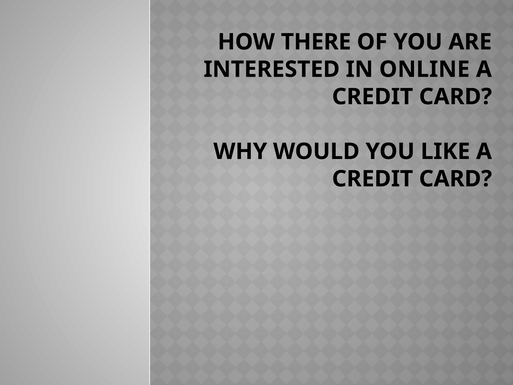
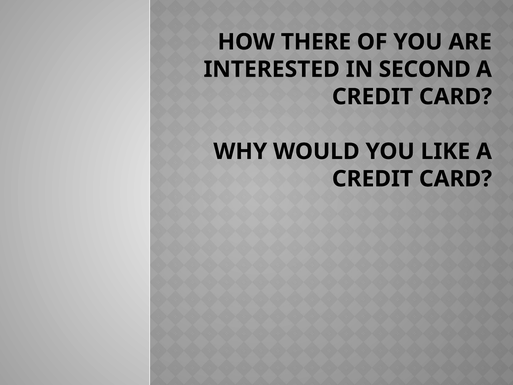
ONLINE: ONLINE -> SECOND (425, 69)
